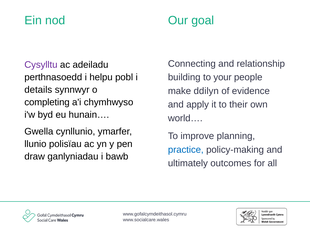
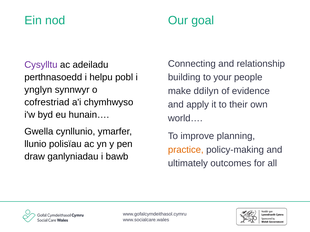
details: details -> ynglyn (38, 90)
completing: completing -> cofrestriad (47, 102)
practice colour: blue -> orange (186, 150)
